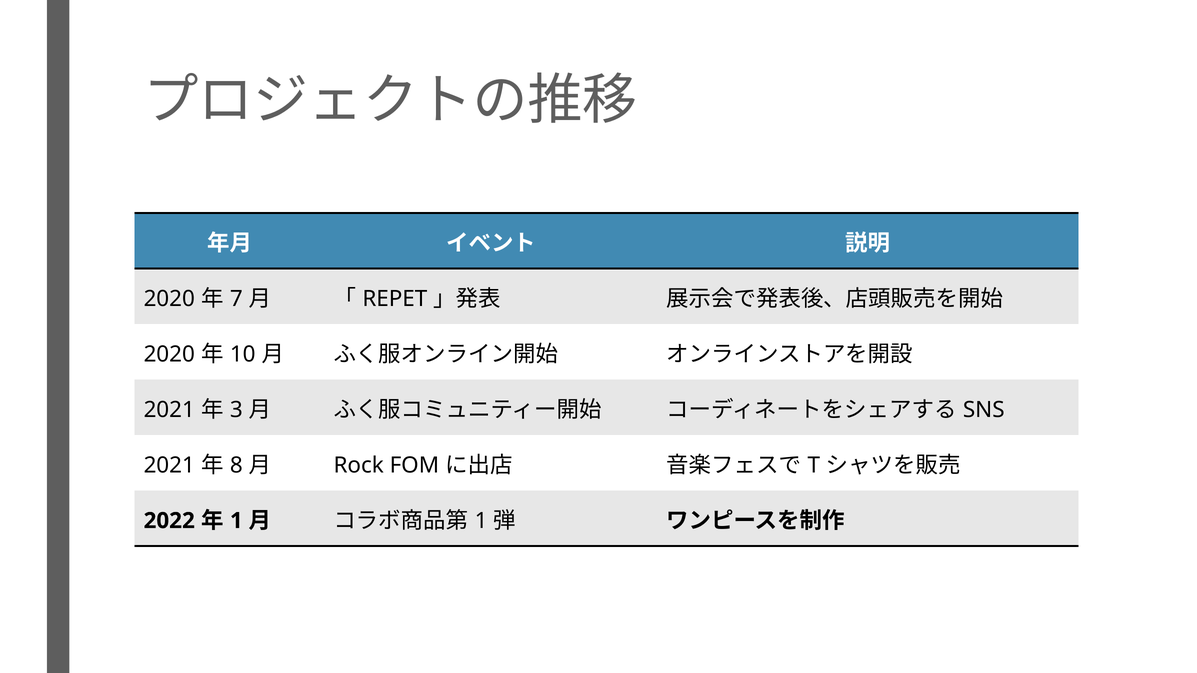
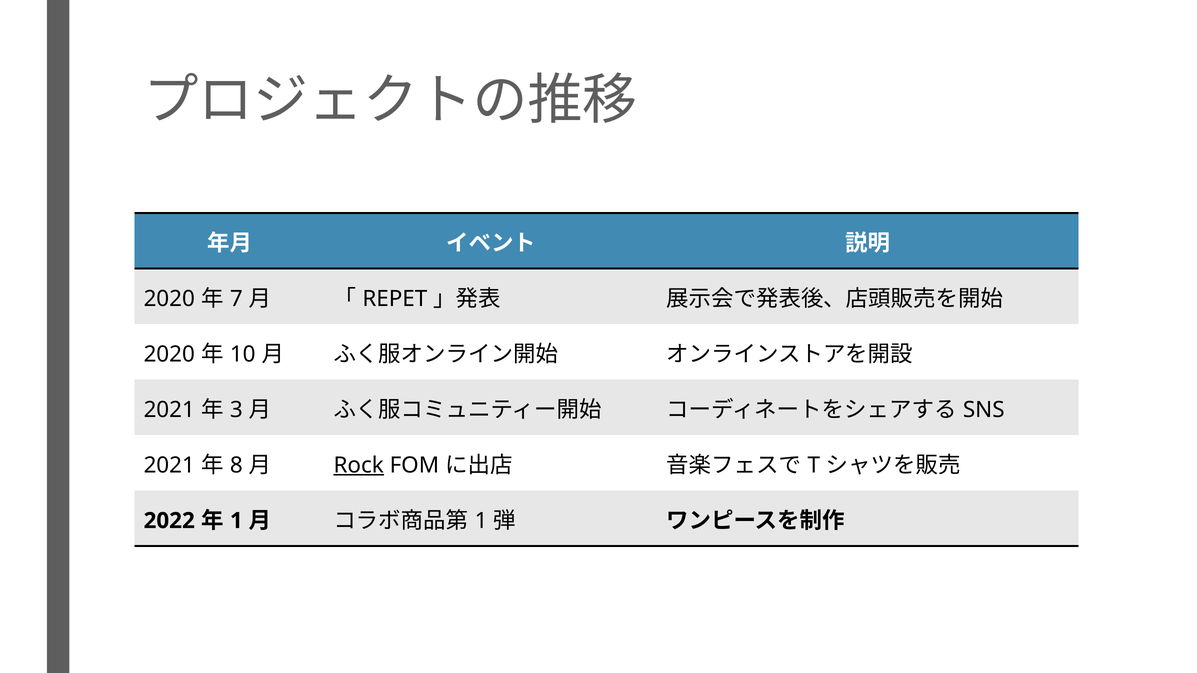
Rock underline: none -> present (359, 465)
